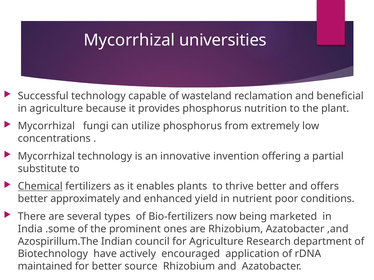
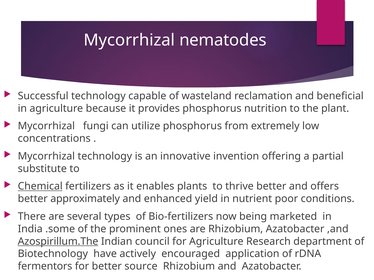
universities: universities -> nematodes (223, 40)
Azospirillum.The underline: none -> present (58, 242)
maintained: maintained -> fermentors (45, 267)
